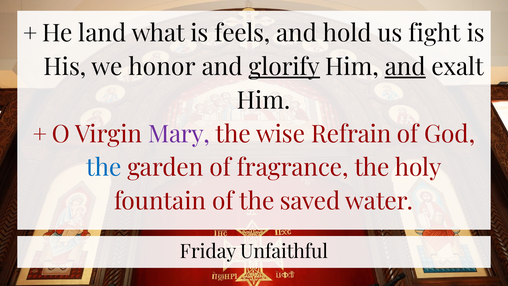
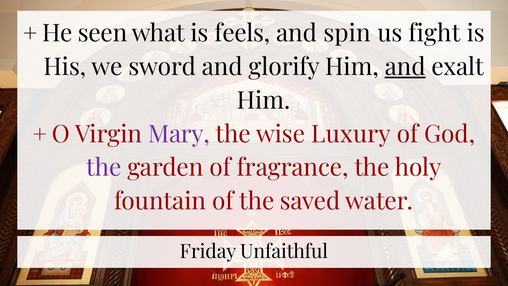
land: land -> seen (103, 33)
hold: hold -> spin (347, 33)
honor: honor -> sword (162, 67)
glorify underline: present -> none (284, 67)
Refrain: Refrain -> Luxury (351, 134)
the colour: blue -> purple (104, 168)
